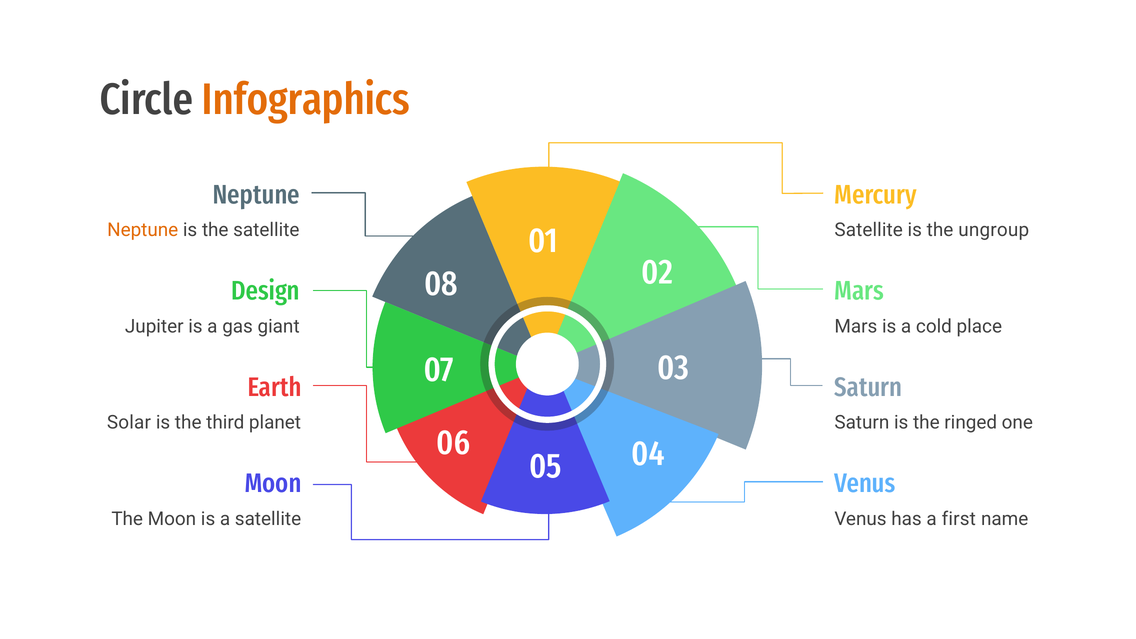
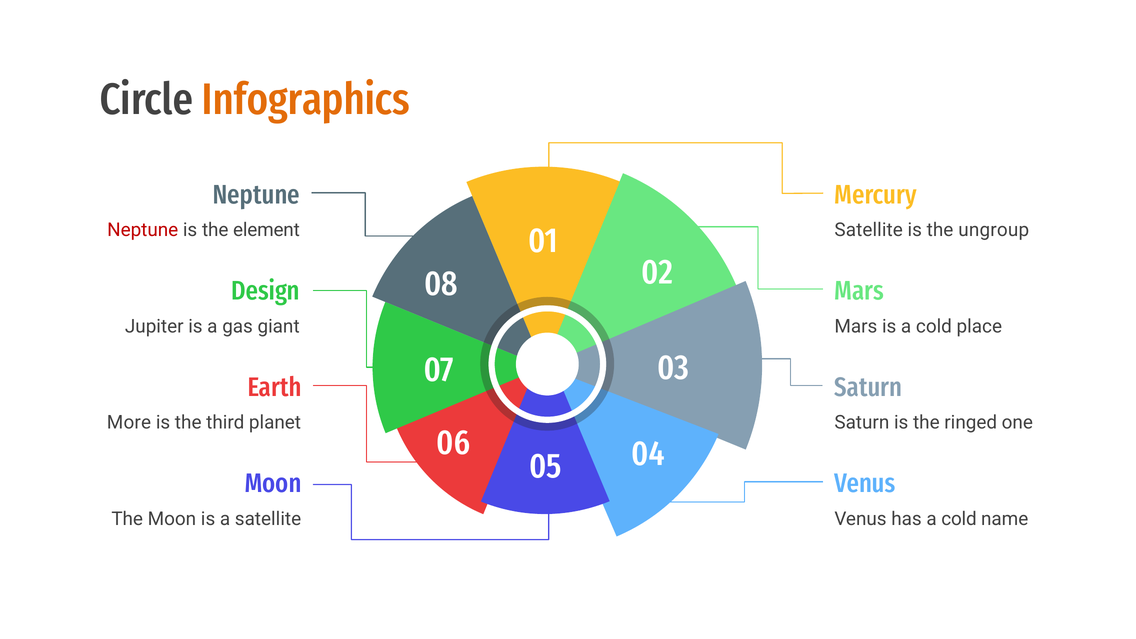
Neptune colour: orange -> red (143, 230)
the satellite: satellite -> element (266, 230)
Solar: Solar -> More (129, 423)
has a first: first -> cold (959, 519)
